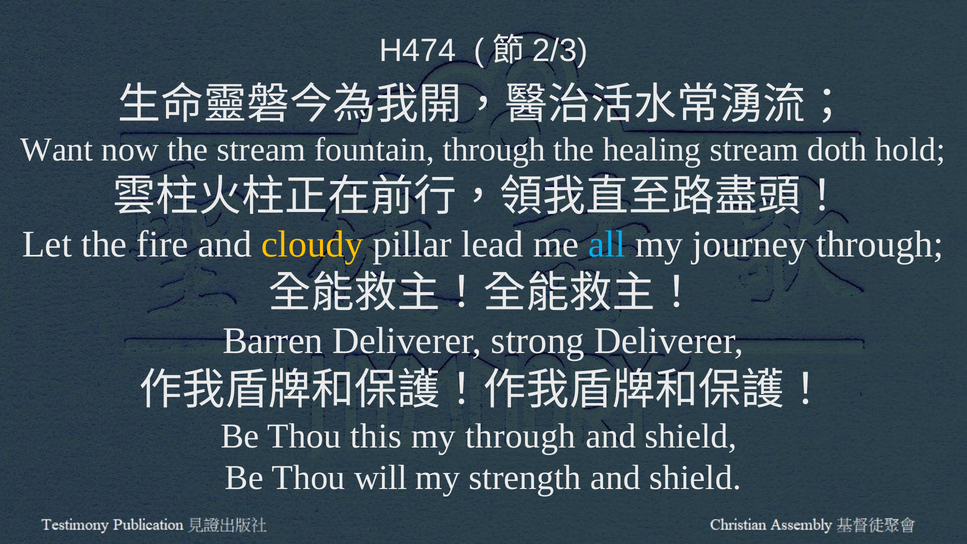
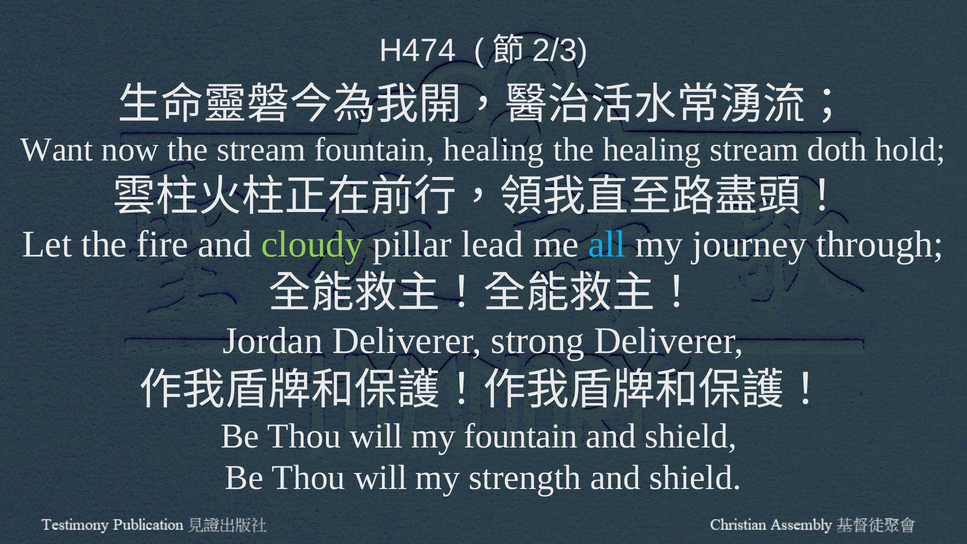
fountain through: through -> healing (494, 150)
cloudy colour: yellow -> light green (312, 244)
Barren: Barren -> Jordan (273, 341)
this: this -> will (376, 436)
my through: through -> fountain (521, 436)
